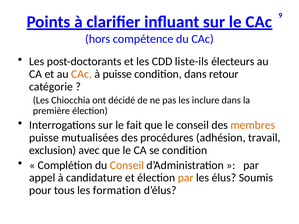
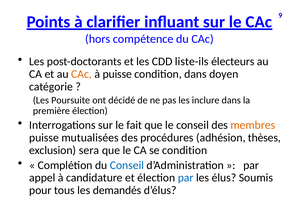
retour: retour -> doyen (224, 74)
Chiocchia: Chiocchia -> Poursuite (71, 100)
travail: travail -> thèses (264, 138)
avec: avec -> sera (89, 150)
Conseil colour: orange -> blue (127, 165)
par colour: orange -> blue (186, 178)
formation: formation -> demandés (117, 190)
